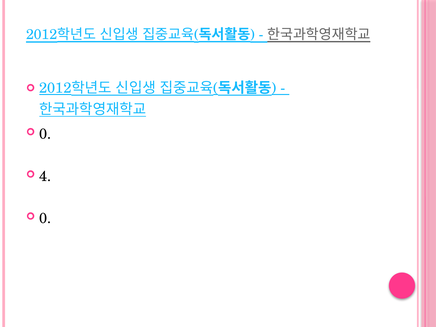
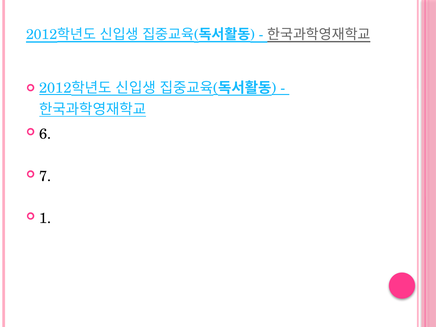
0: 0 -> 6 (45, 134)
4: 4 -> 7 (45, 176)
0: 0 -> 1 (45, 219)
